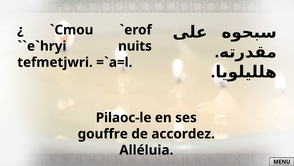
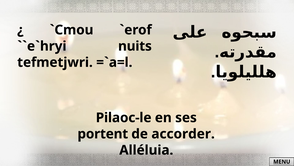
gouffre: gouffre -> portent (103, 133)
accordez: accordez -> accorder (183, 133)
